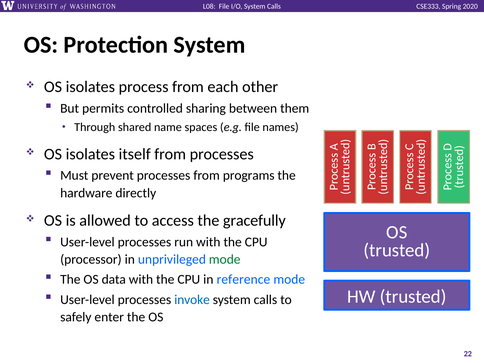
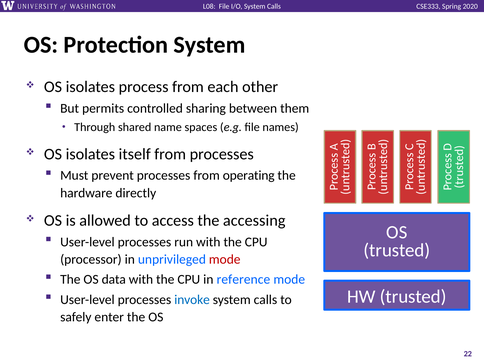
programs: programs -> operating (249, 176)
gracefully: gracefully -> accessing (254, 221)
mode colour: green -> red (225, 259)
